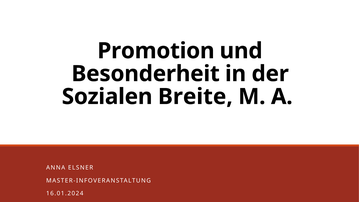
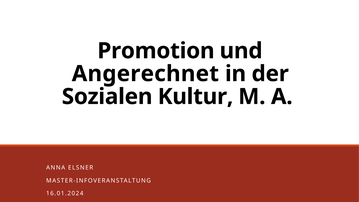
Besonderheit: Besonderheit -> Angerechnet (145, 74)
Breite: Breite -> Kultur (195, 97)
